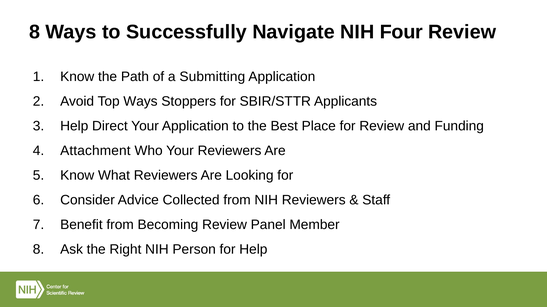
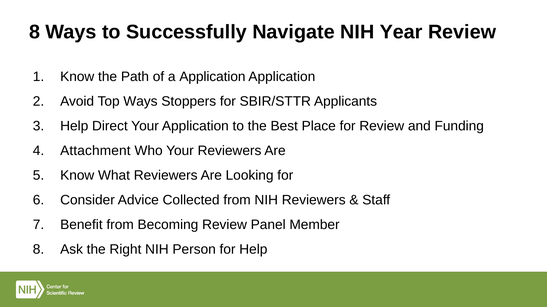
Four: Four -> Year (401, 32)
a Submitting: Submitting -> Application (212, 77)
